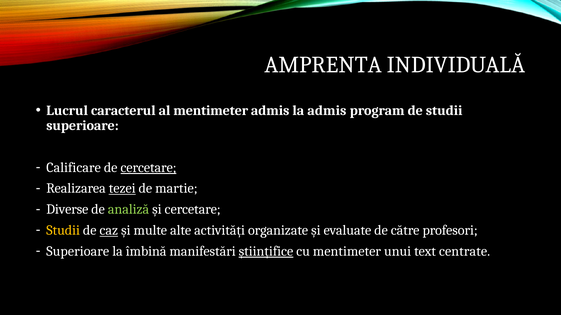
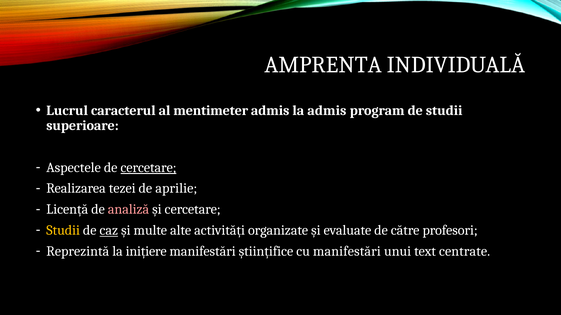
Calificare: Calificare -> Aspectele (74, 168)
tezei underline: present -> none (122, 189)
martie: martie -> aprilie (176, 189)
Diverse: Diverse -> Licență (67, 210)
analiză colour: light green -> pink (129, 210)
Superioare: Superioare -> Reprezintă (78, 252)
îmbină: îmbină -> inițiere (146, 252)
științifice underline: present -> none (266, 252)
cu mentimeter: mentimeter -> manifestări (347, 252)
